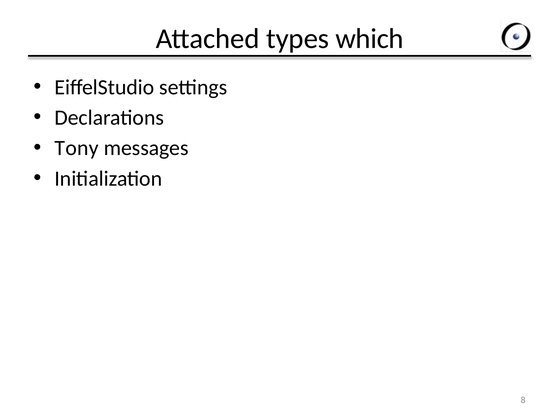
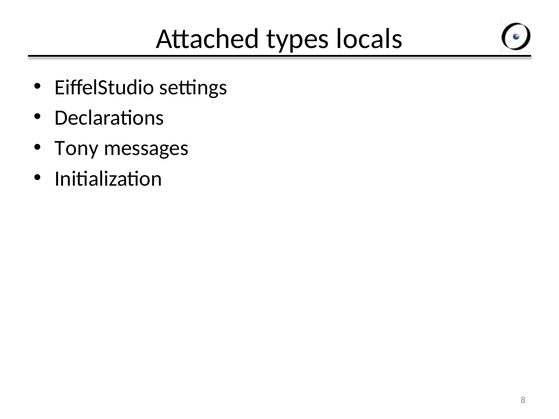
which: which -> locals (369, 39)
